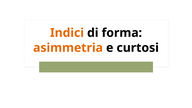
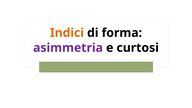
asimmetria colour: orange -> purple (68, 48)
